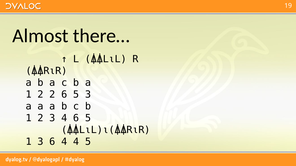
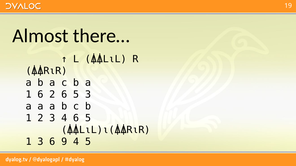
2: 2 -> 6 (40, 95)
6 4: 4 -> 9 (64, 142)
